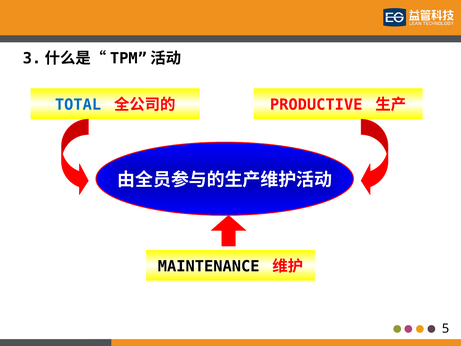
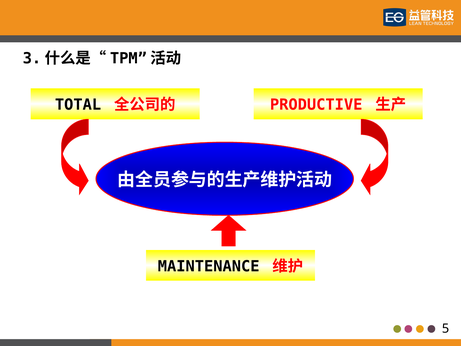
TOTAL colour: blue -> black (78, 105)
